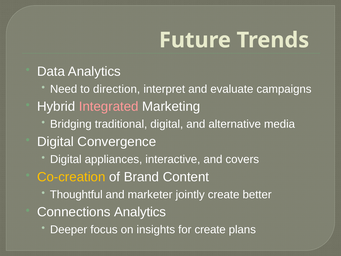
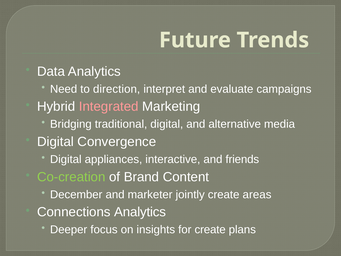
covers: covers -> friends (242, 159)
Co-creation colour: yellow -> light green (71, 177)
Thoughtful: Thoughtful -> December (76, 194)
better: better -> areas (257, 194)
